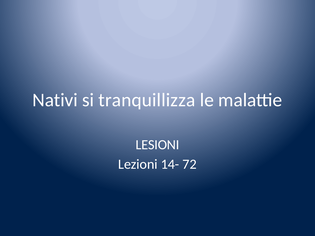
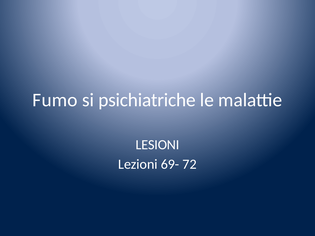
Nativi: Nativi -> Fumo (55, 100)
tranquillizza: tranquillizza -> psichiatriche (147, 100)
14-: 14- -> 69- (170, 164)
